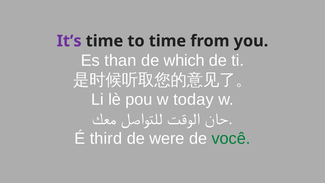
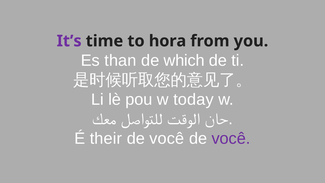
to time: time -> hora (167, 41)
third: third -> their (106, 138)
were: were -> você (167, 138)
você colour: green -> purple (231, 138)
